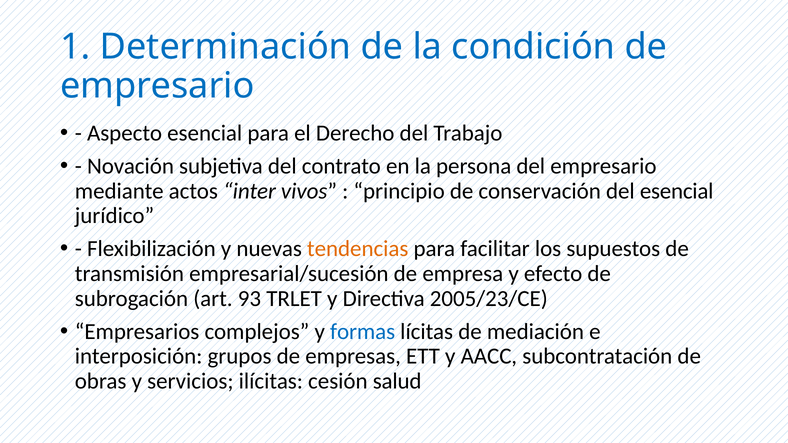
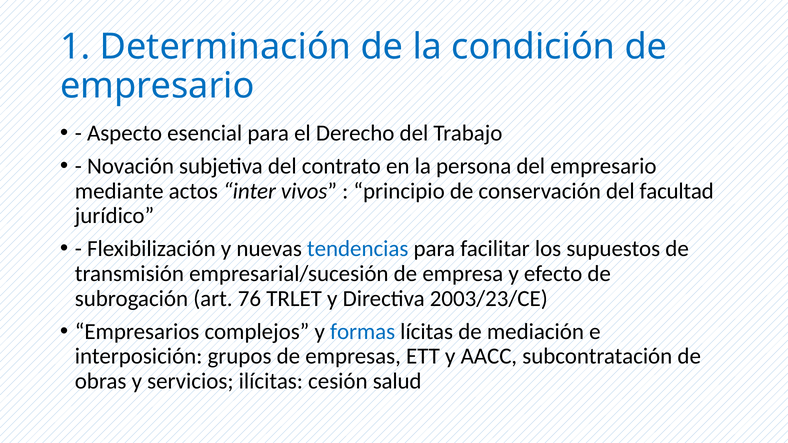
del esencial: esencial -> facultad (677, 191)
tendencias colour: orange -> blue (358, 249)
93: 93 -> 76 (249, 299)
2005/23/CE: 2005/23/CE -> 2003/23/CE (489, 299)
